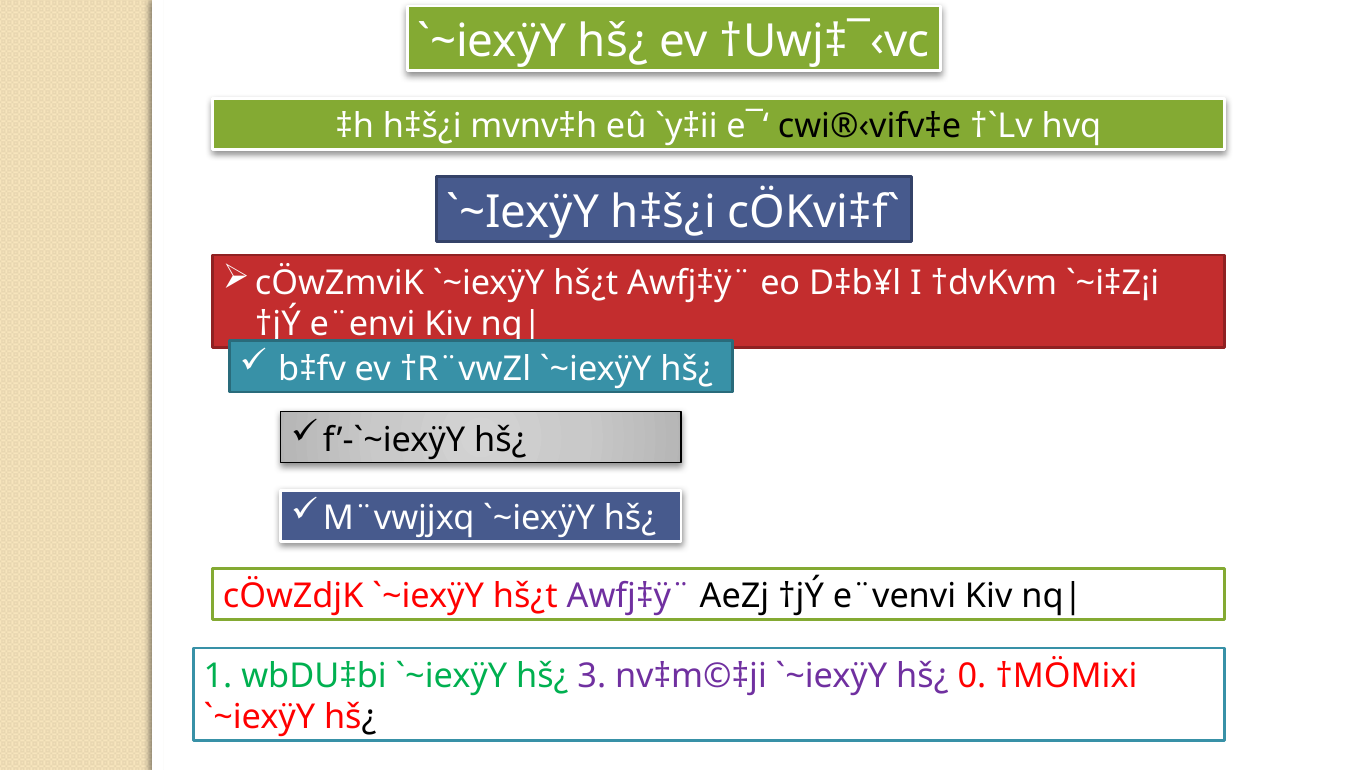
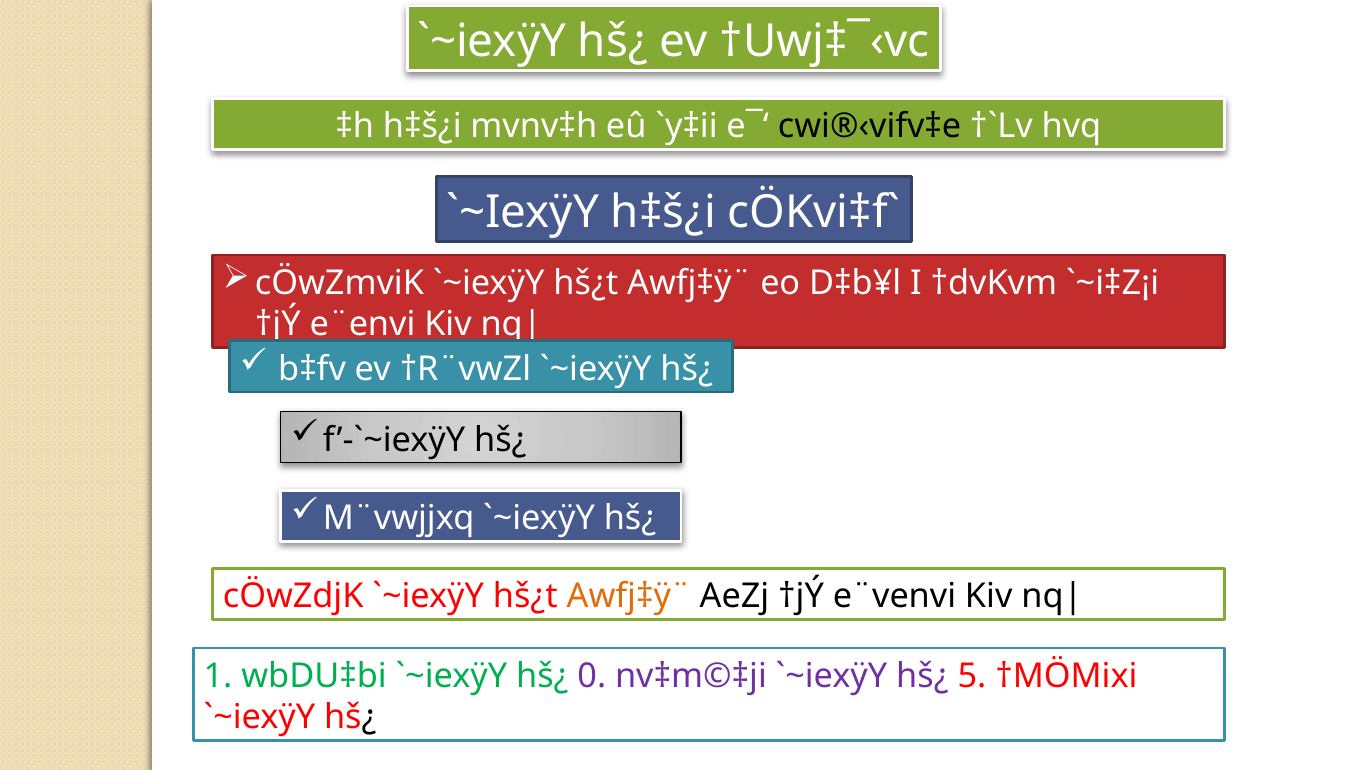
Awfj‡ÿ¨ colour: purple -> orange (629, 597)
3: 3 -> 0 (592, 677)
0: 0 -> 5 (972, 677)
